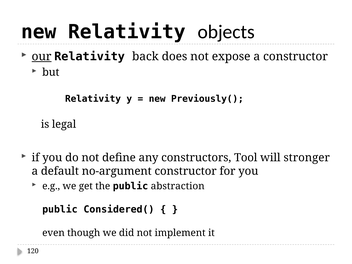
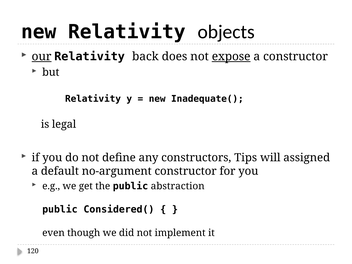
expose underline: none -> present (231, 57)
Previously(: Previously( -> Inadequate( (207, 99)
Tool: Tool -> Tips (246, 158)
stronger: stronger -> assigned (307, 158)
